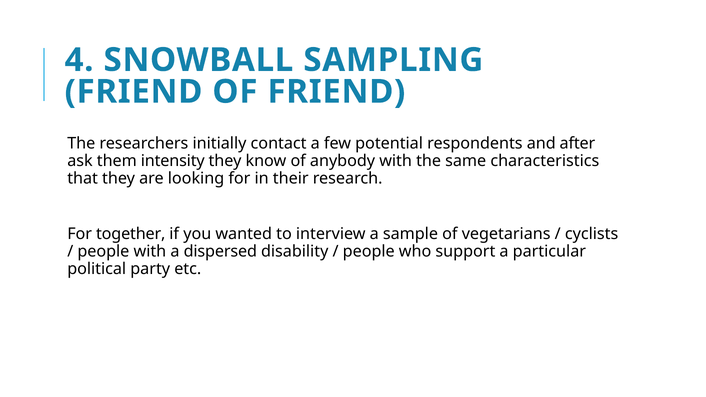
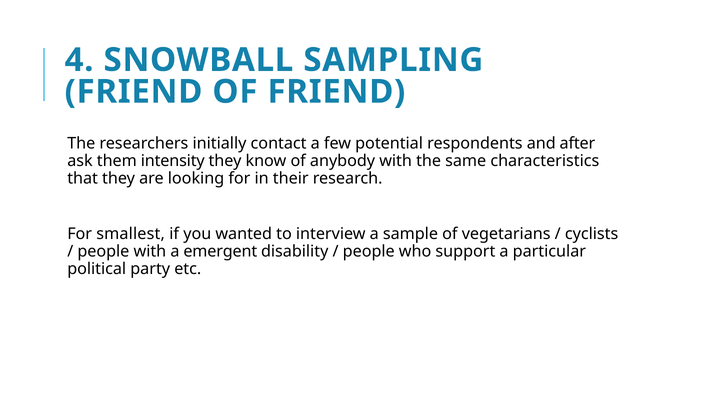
together: together -> smallest (131, 234)
dispersed: dispersed -> emergent (220, 251)
